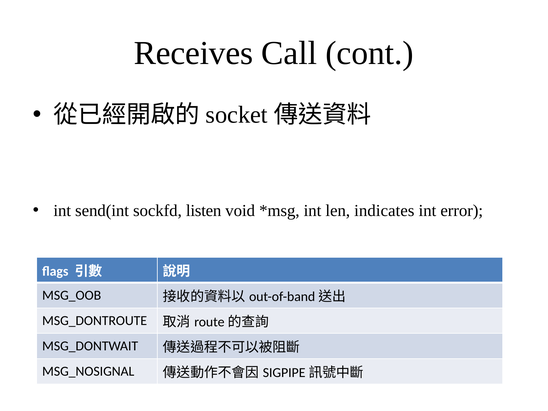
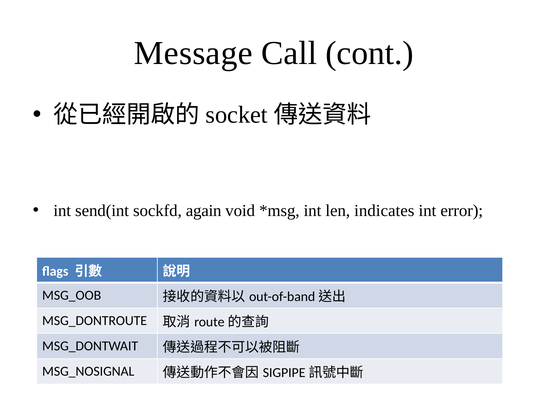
Receives: Receives -> Message (193, 53)
listen: listen -> again (204, 211)
